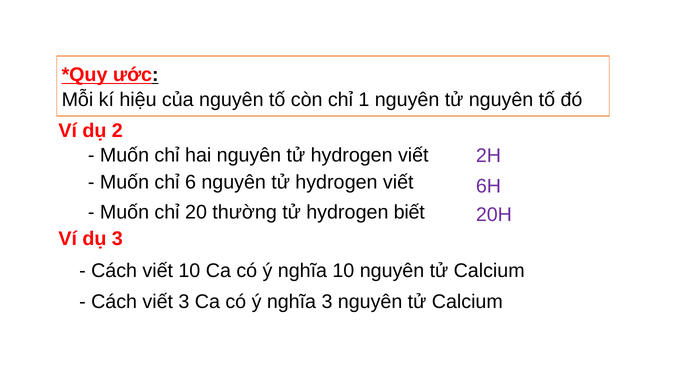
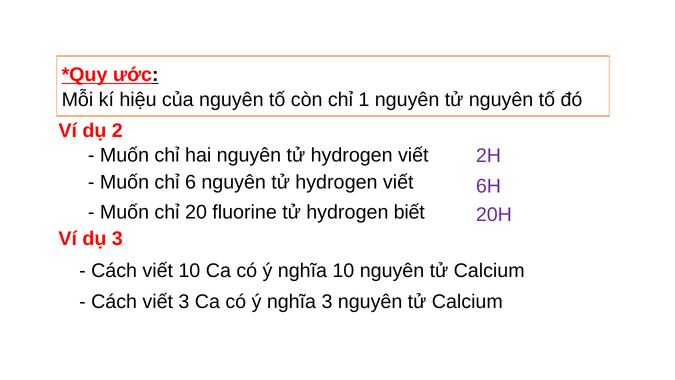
thường: thường -> fluorine (245, 212)
